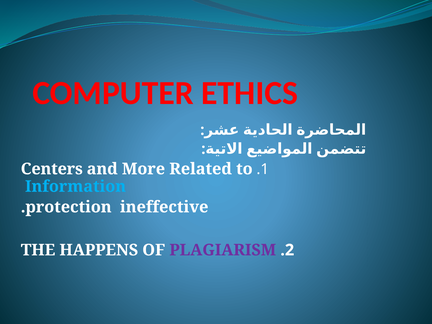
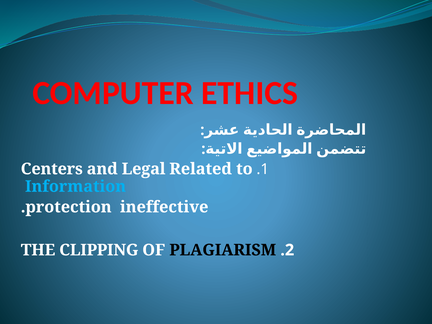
More: More -> Legal (144, 169)
HAPPENS: HAPPENS -> CLIPPING (99, 250)
PLAGIARISM colour: purple -> black (223, 250)
